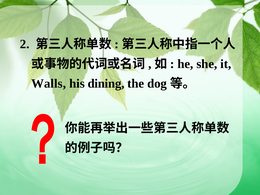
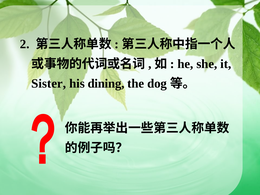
Walls: Walls -> Sister (49, 84)
